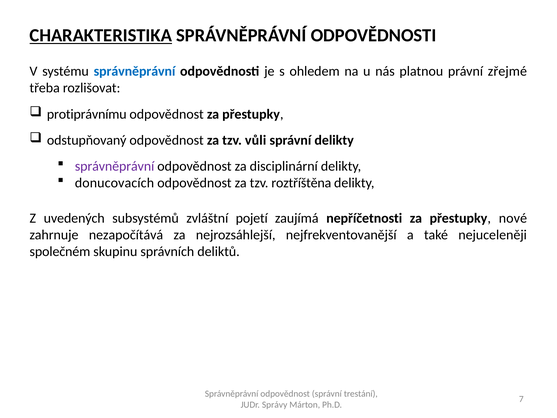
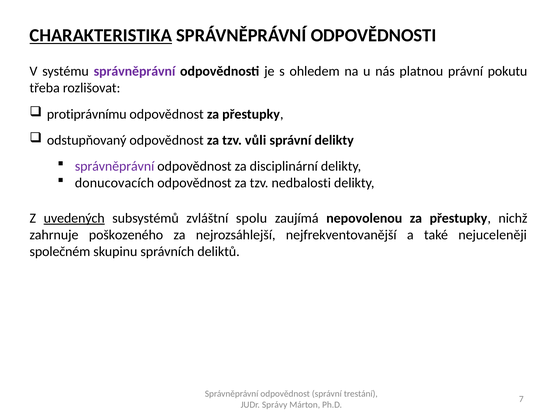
správněprávní colour: blue -> purple (135, 71)
zřejmé: zřejmé -> pokutu (507, 71)
roztříštěna: roztříštěna -> nedbalosti (301, 183)
uvedených underline: none -> present (74, 218)
pojetí: pojetí -> spolu (252, 218)
nepříčetnosti: nepříčetnosti -> nepovolenou (364, 218)
nové: nové -> nichž (513, 218)
nezapočítává: nezapočítává -> poškozeného (126, 235)
